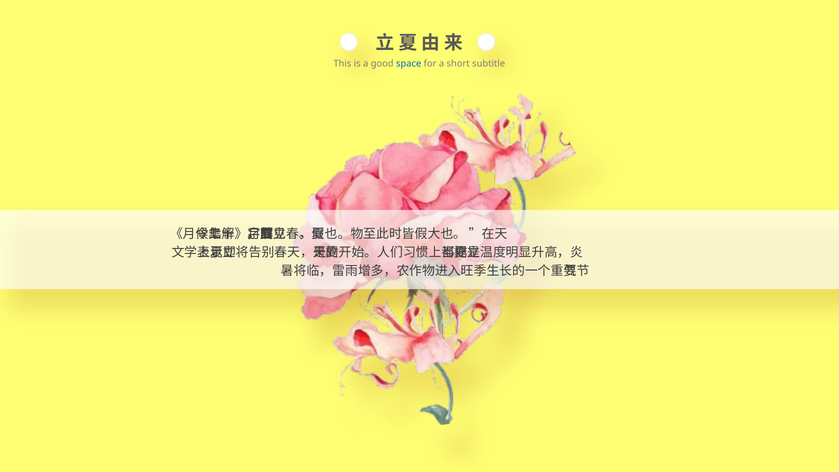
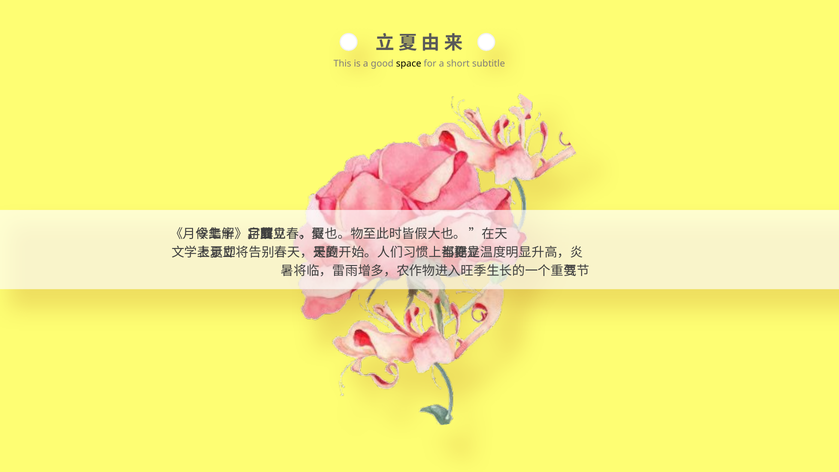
space colour: blue -> black (409, 63)
